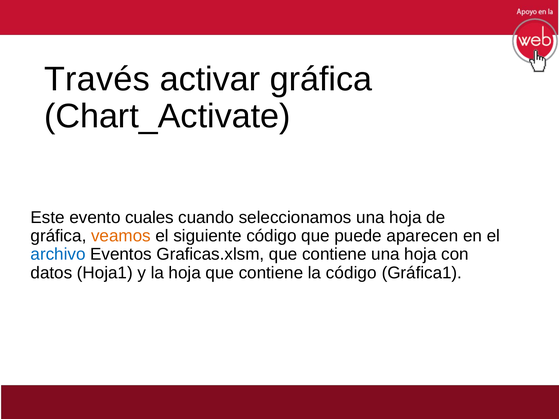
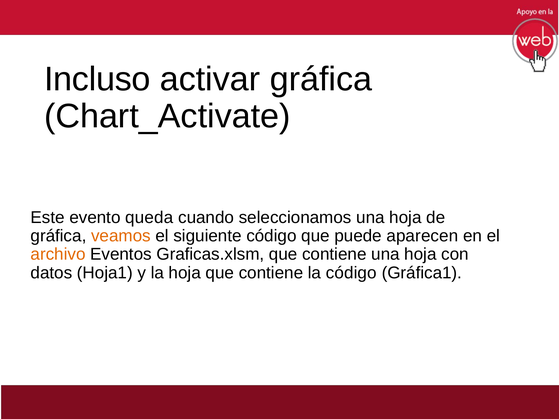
Través: Través -> Incluso (97, 79)
cuales: cuales -> queda (149, 218)
archivo colour: blue -> orange (58, 254)
